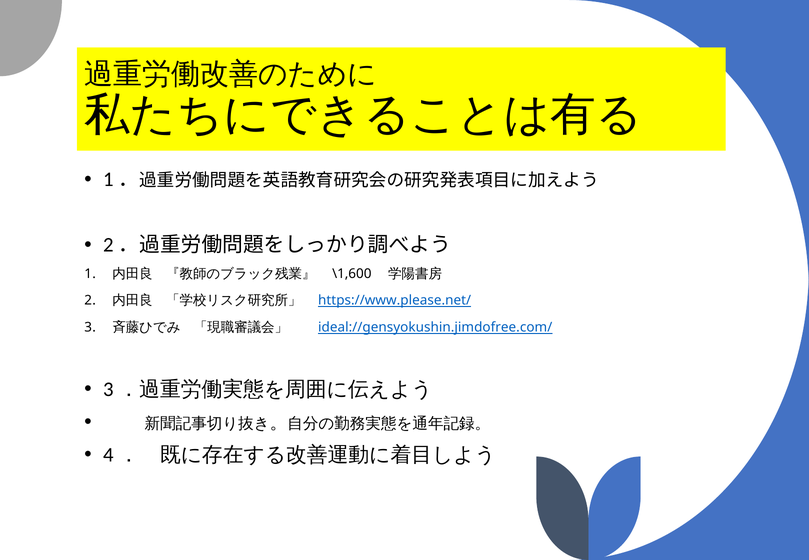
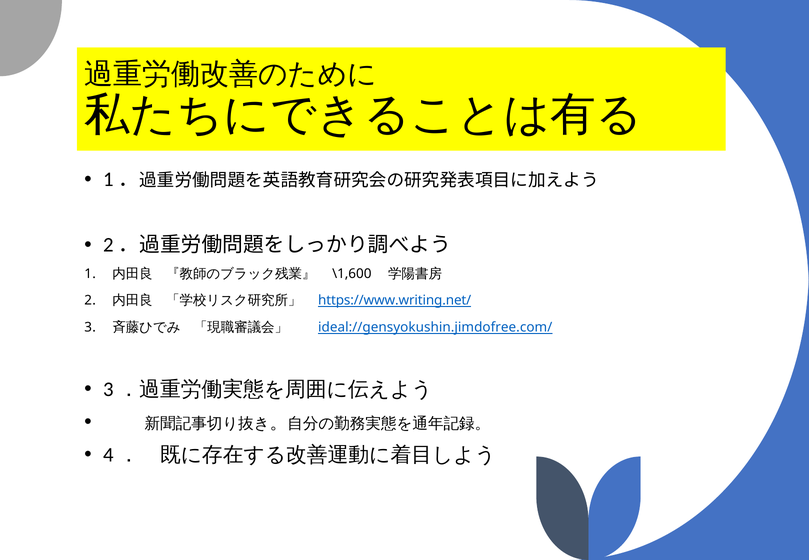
https://www.please.net/: https://www.please.net/ -> https://www.writing.net/ (395, 301)
